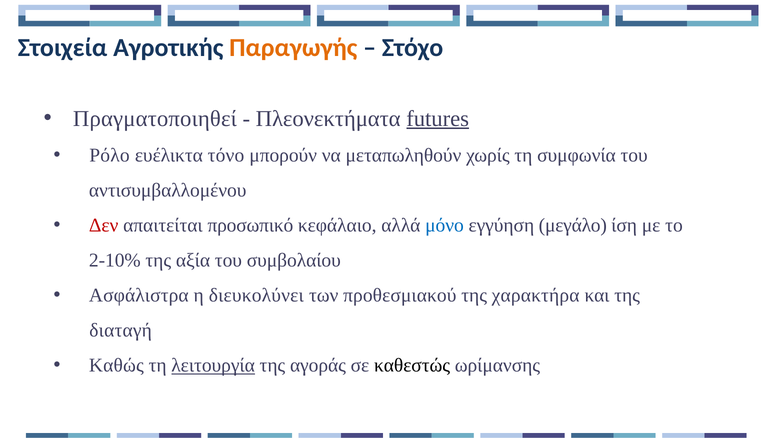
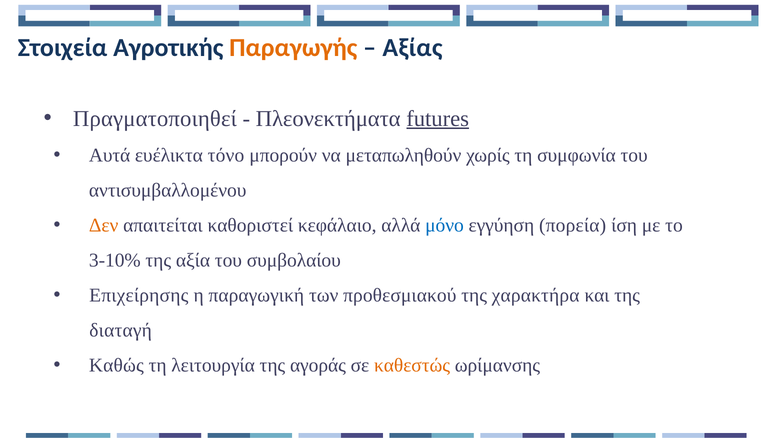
Στόχο: Στόχο -> Αξίας (412, 48)
Ρόλο: Ρόλο -> Αυτά (110, 155)
Δεν colour: red -> orange (104, 225)
προσωπικό: προσωπικό -> καθοριστεί (250, 225)
μεγάλο: μεγάλο -> πορεία (573, 225)
2-10%: 2-10% -> 3-10% (115, 261)
Ασφάλιστρα: Ασφάλιστρα -> Επιχείρησης (139, 296)
διευκολύνει: διευκολύνει -> παραγωγική (256, 296)
λειτουργία underline: present -> none (213, 366)
καθεστώς colour: black -> orange (412, 366)
